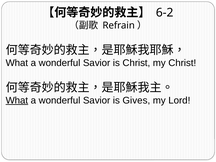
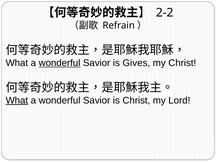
6-2: 6-2 -> 2-2 (165, 13)
wonderful underline: none -> present (60, 63)
is Christ: Christ -> Gives (136, 63)
is Gives: Gives -> Christ (136, 100)
